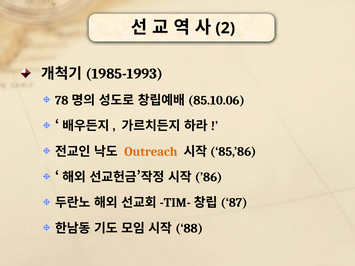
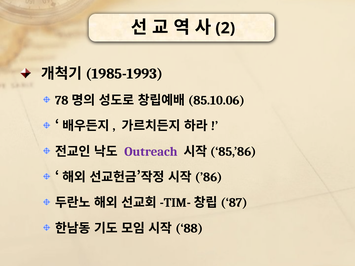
Outreach colour: orange -> purple (151, 152)
